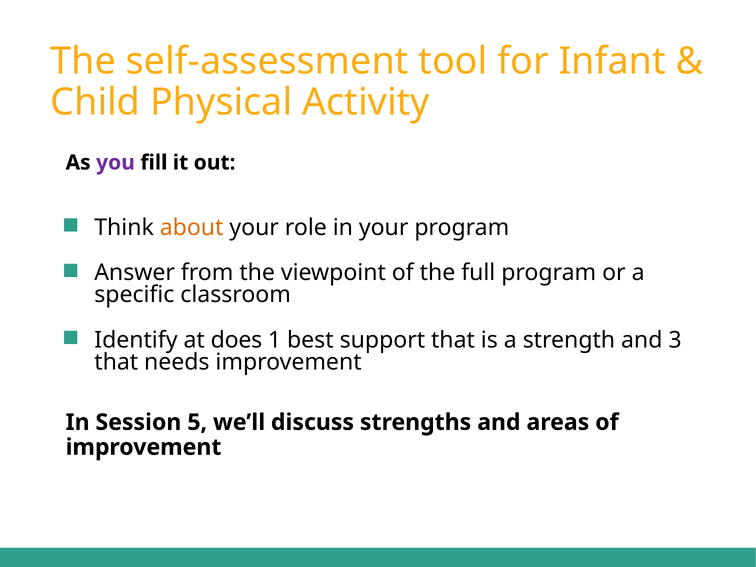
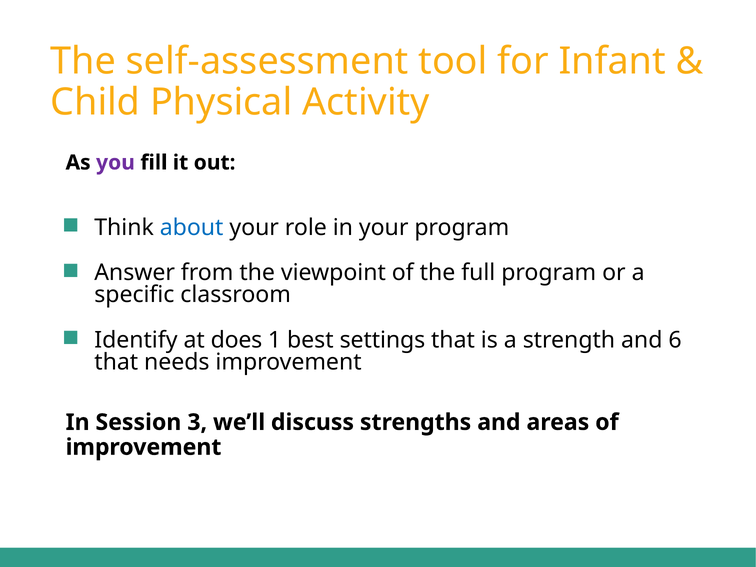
about colour: orange -> blue (192, 228)
support: support -> settings (382, 340)
3: 3 -> 6 (675, 340)
5: 5 -> 3 (197, 422)
